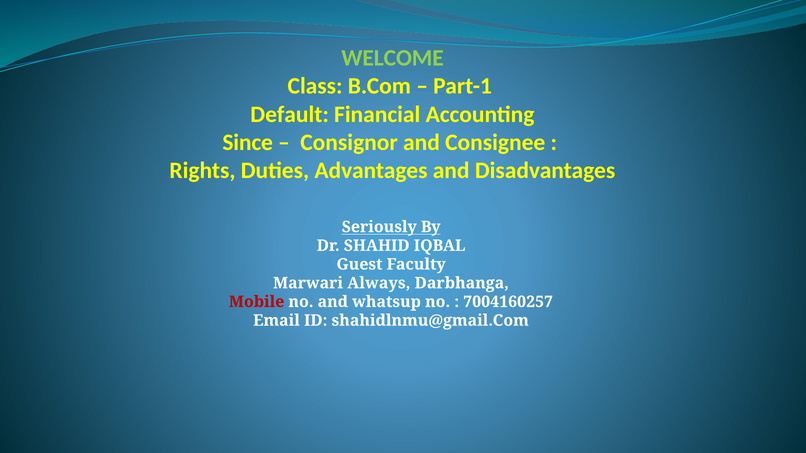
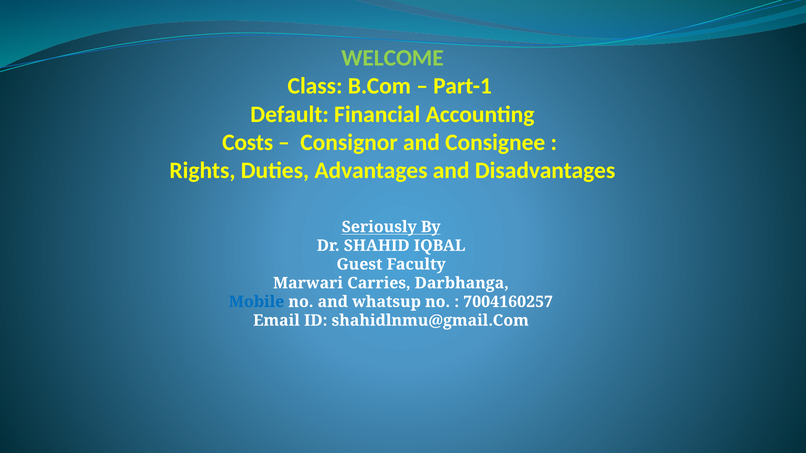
Since: Since -> Costs (248, 143)
Always: Always -> Carries (379, 283)
Mobile colour: red -> blue (257, 302)
